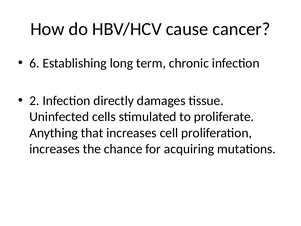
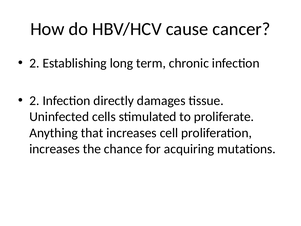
6: 6 -> 2 (34, 63)
